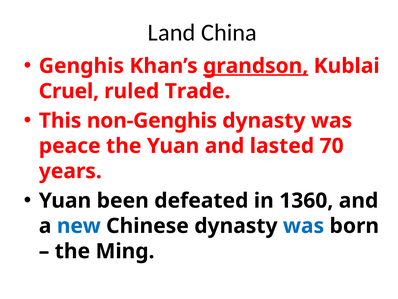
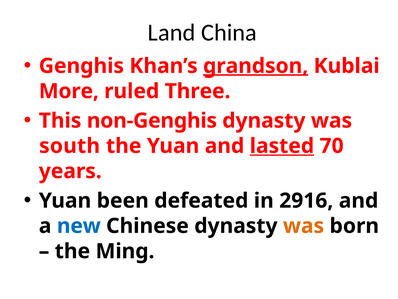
Cruel: Cruel -> More (69, 91)
Trade: Trade -> Three (198, 91)
peace: peace -> south (70, 146)
lasted underline: none -> present (282, 146)
1360: 1360 -> 2916 (306, 200)
was colour: blue -> orange (304, 226)
